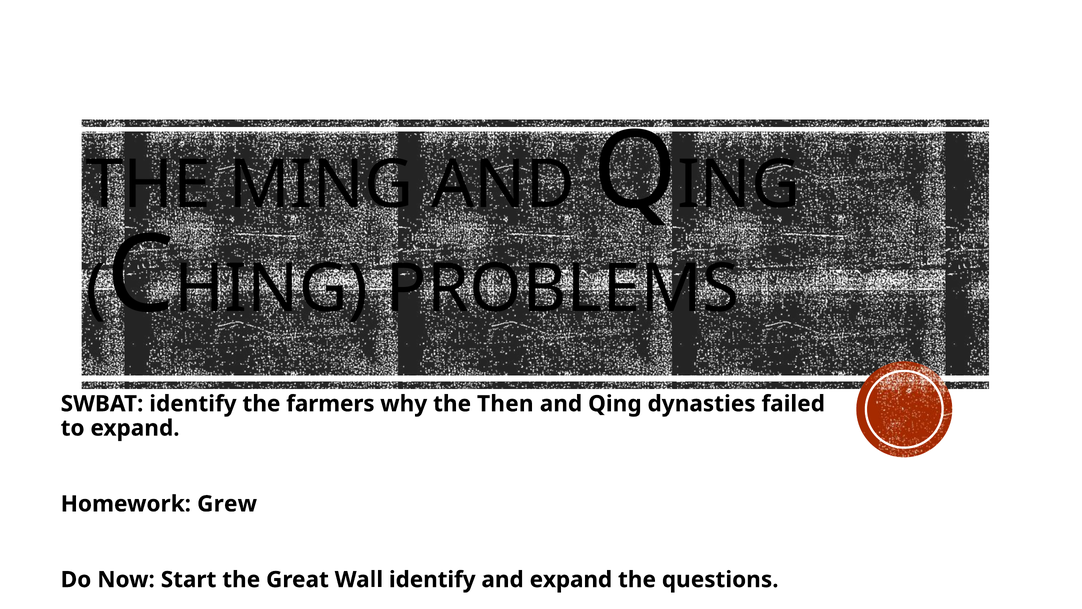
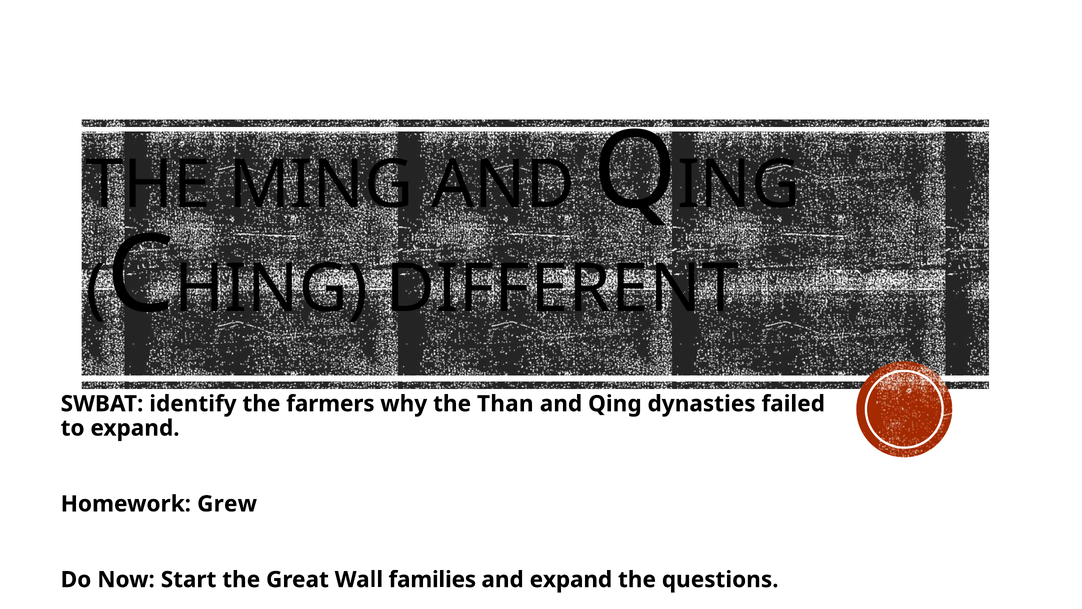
PROBLEMS: PROBLEMS -> DIFFERENT (562, 289)
Then: Then -> Than (505, 404)
Wall identify: identify -> families (432, 579)
